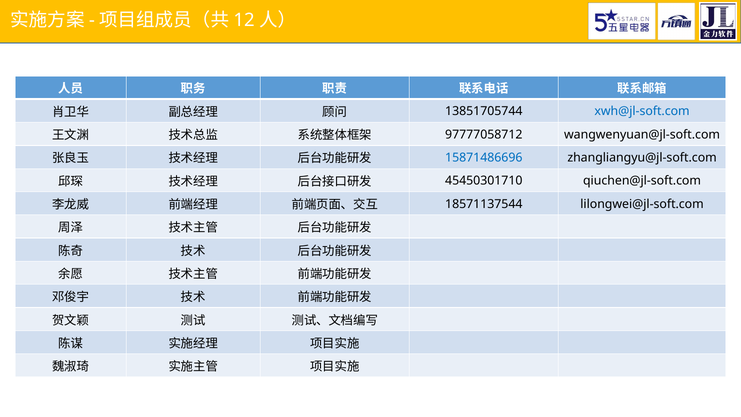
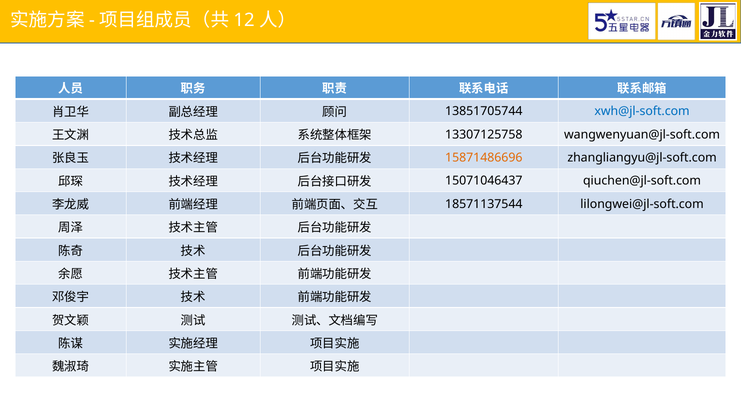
97777058712: 97777058712 -> 13307125758 (484, 134)
15871486696 colour: blue -> orange (484, 158)
45450301710: 45450301710 -> 15071046437 (484, 181)
